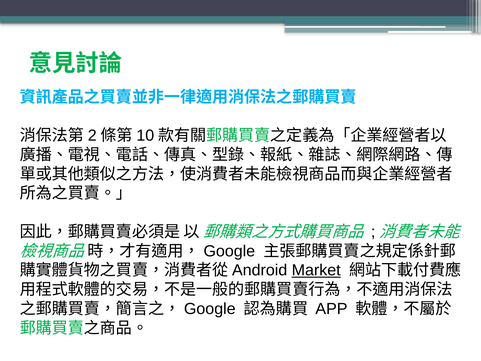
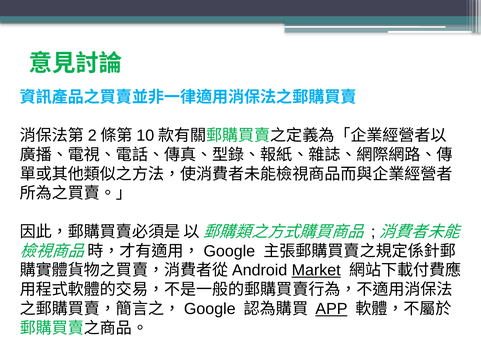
APP underline: none -> present (331, 309)
